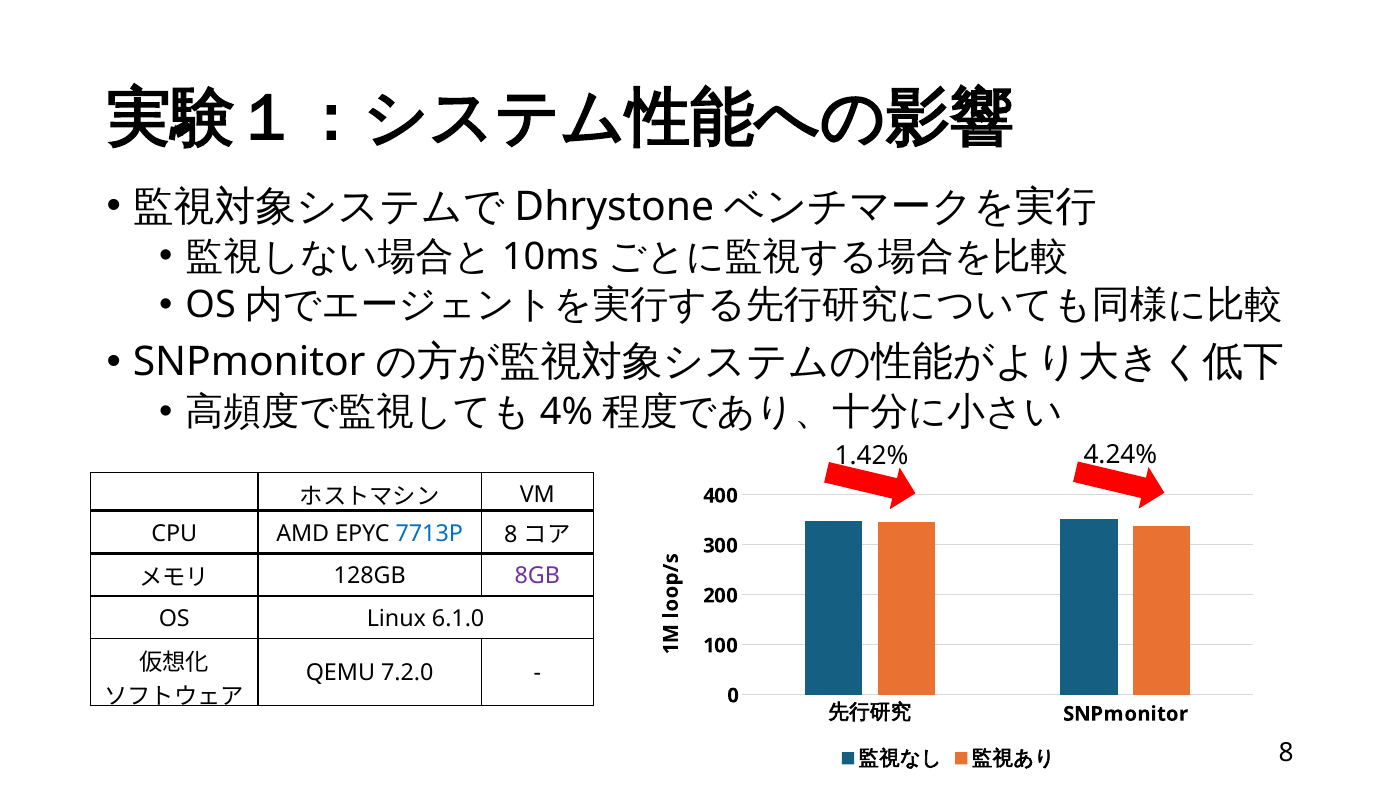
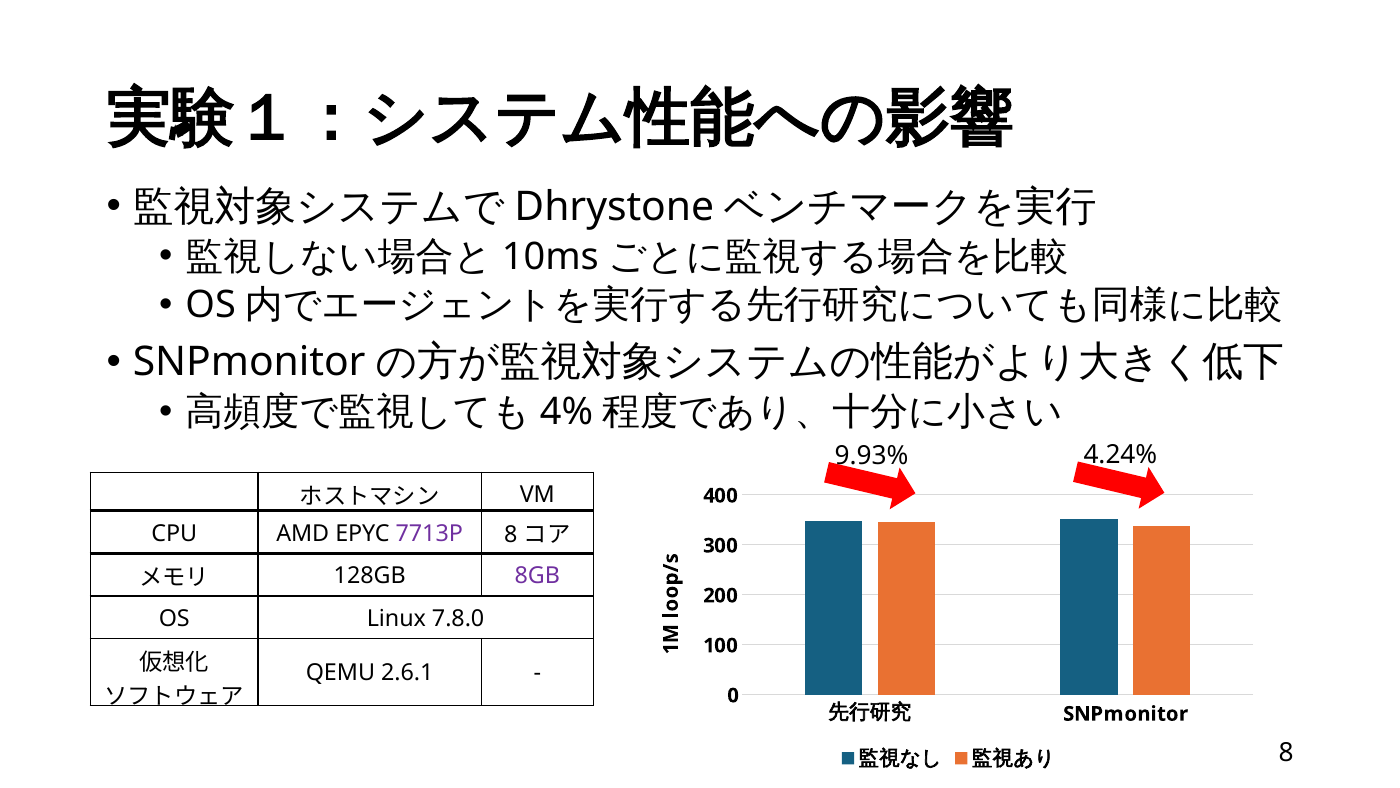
1.42%: 1.42% -> 9.93% (871, 455)
7713P colour: blue -> purple (429, 533)
6.1.0: 6.1.0 -> 7.8.0 (458, 618)
7.2.0: 7.2.0 -> 2.6.1 (407, 673)
